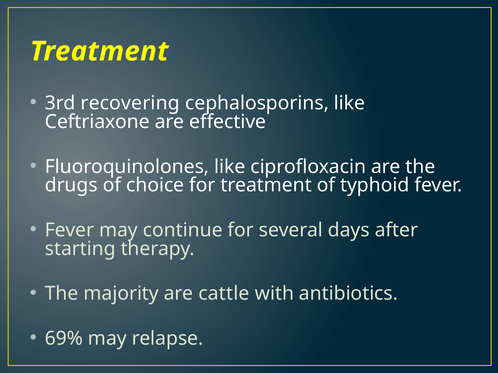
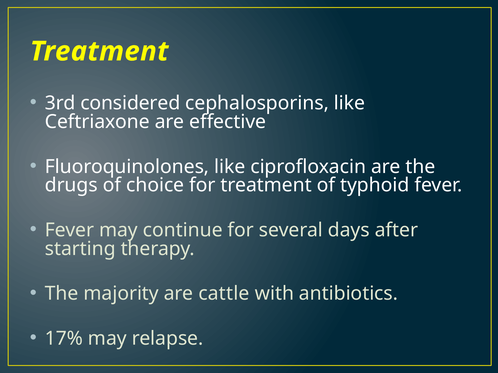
recovering: recovering -> considered (130, 103)
69%: 69% -> 17% (64, 339)
